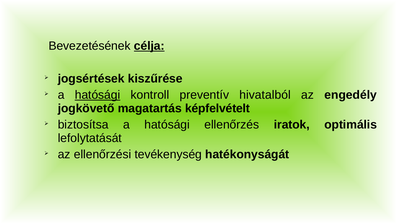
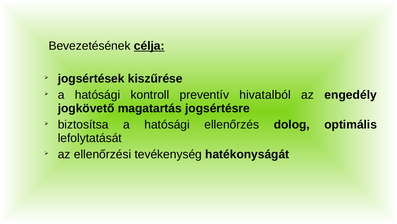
hatósági underline: present -> none (98, 95)
képfelvételt: képfelvételt -> jogsértésre (217, 108)
iratok: iratok -> dolog (292, 124)
